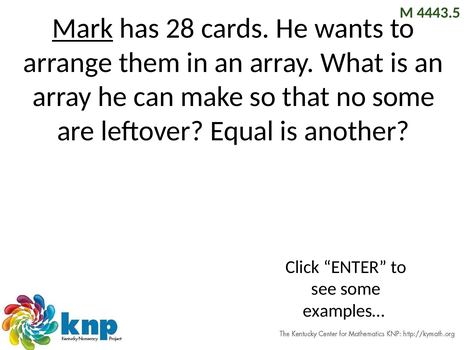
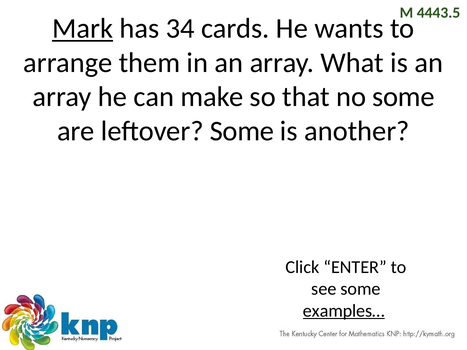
28: 28 -> 34 (180, 28)
leftover Equal: Equal -> Some (242, 131)
examples… underline: none -> present (344, 311)
